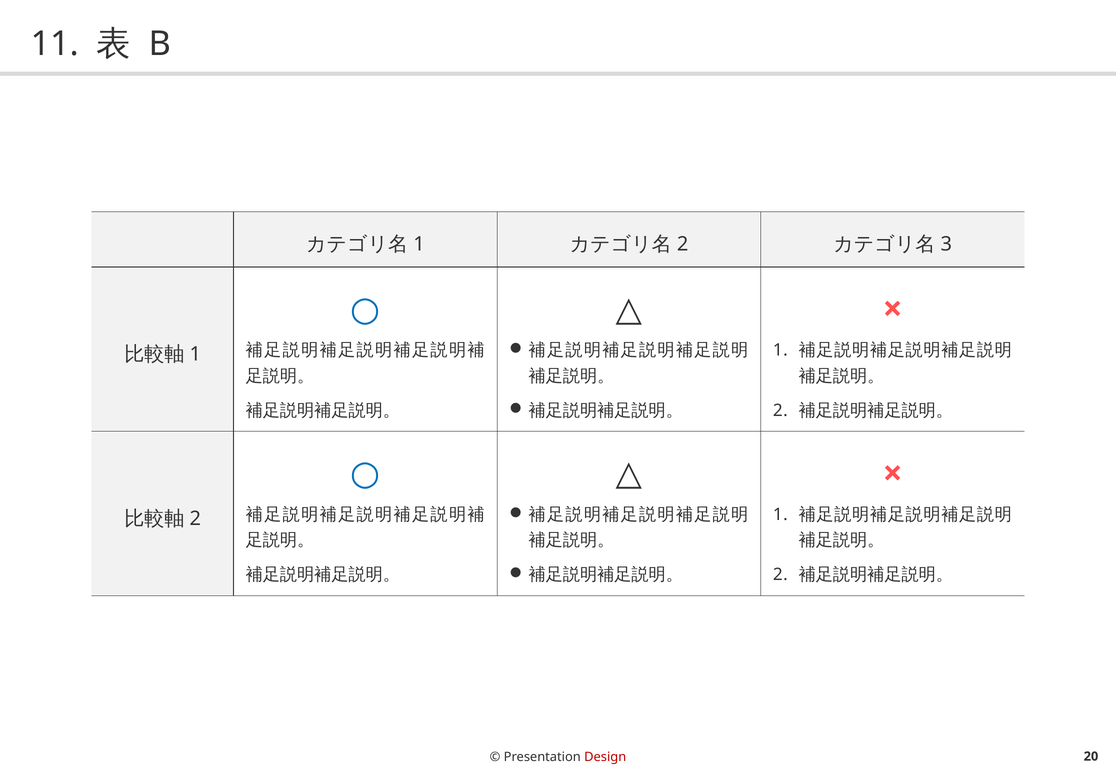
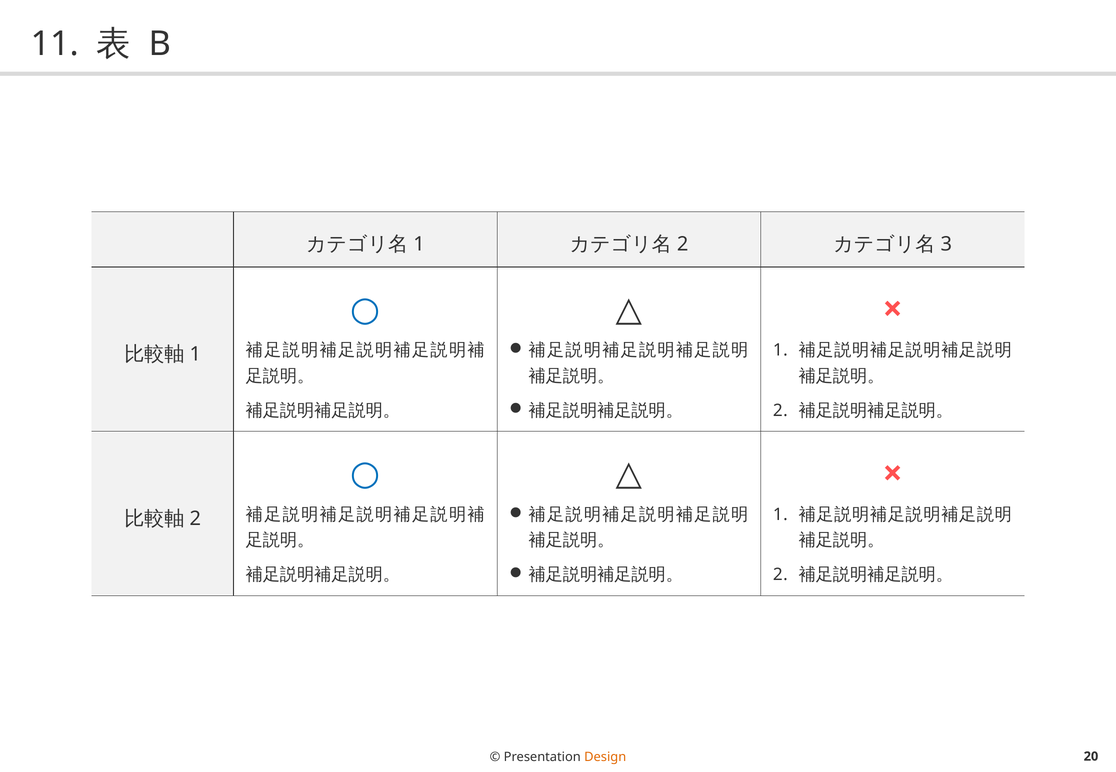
Design colour: red -> orange (605, 757)
